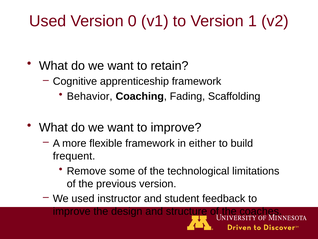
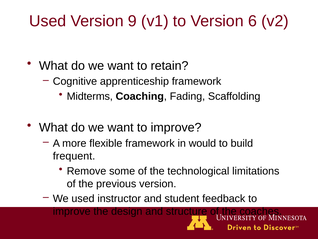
0: 0 -> 9 (132, 21)
1: 1 -> 6 (252, 21)
Behavior: Behavior -> Midterms (90, 96)
either: either -> would (202, 143)
